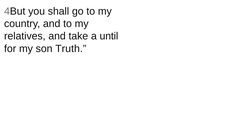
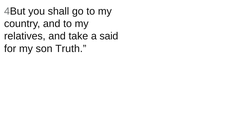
until: until -> said (109, 36)
